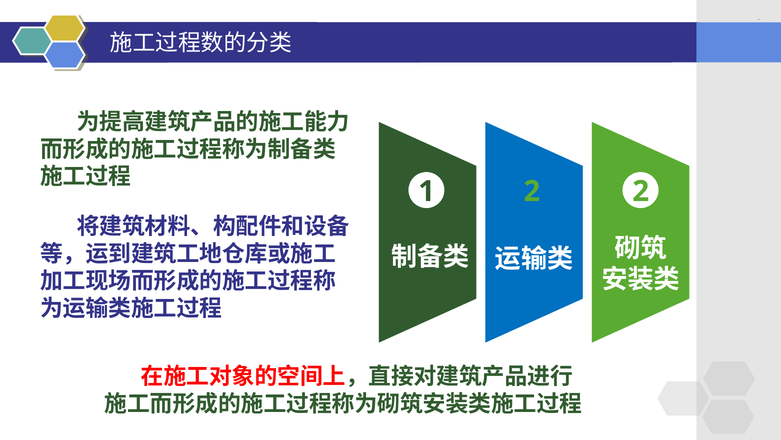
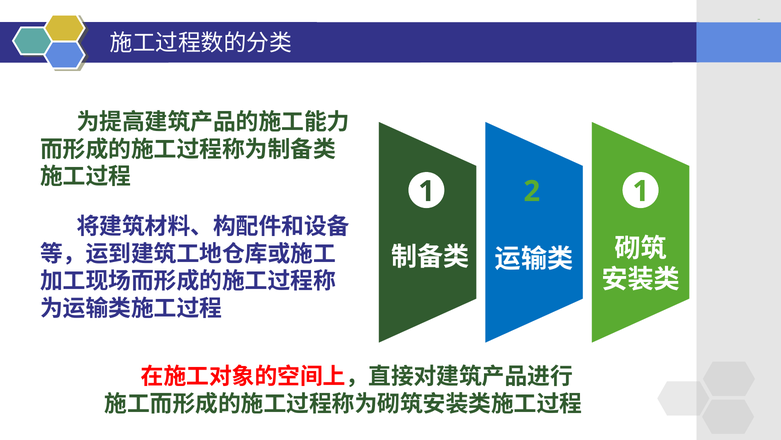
2 2: 2 -> 1 (641, 191)
